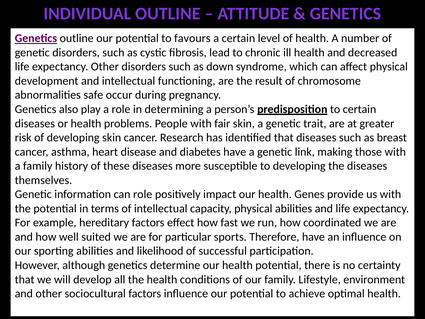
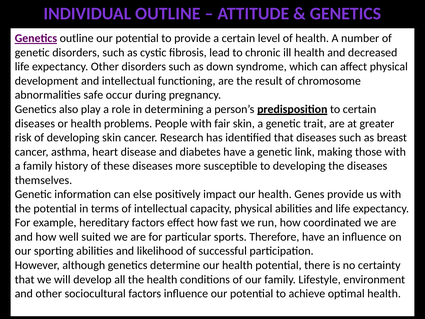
to favours: favours -> provide (192, 38)
can role: role -> else (143, 194)
